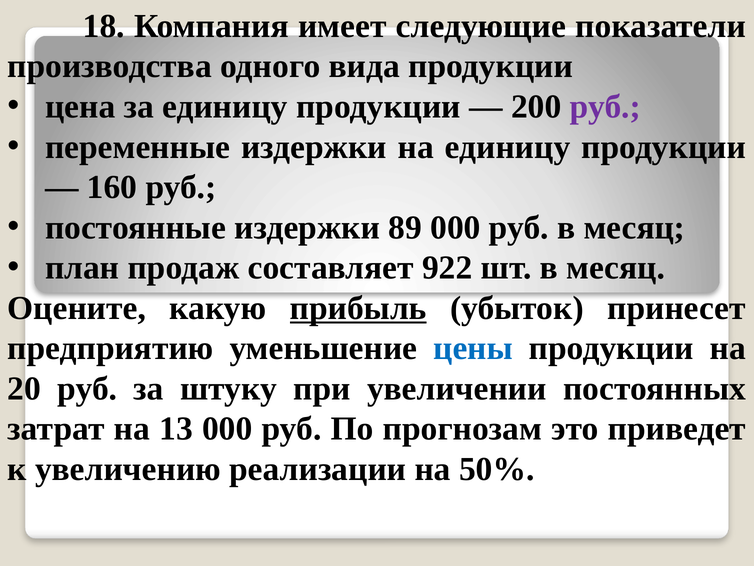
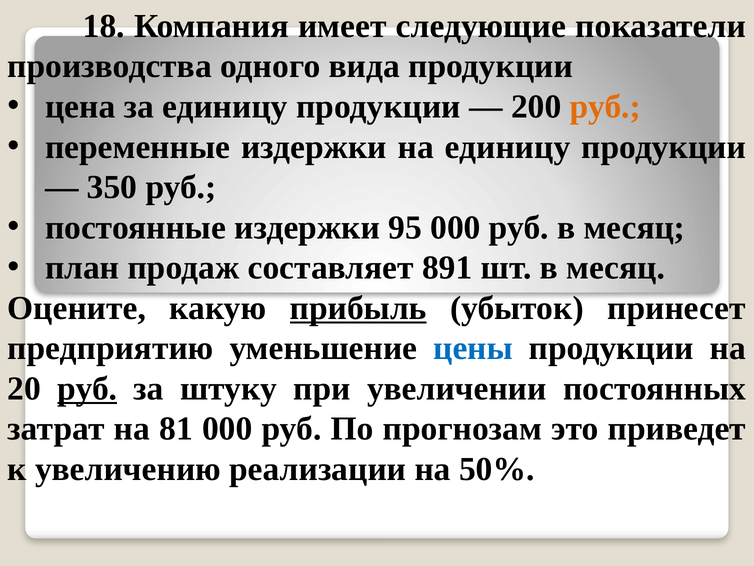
руб colour: purple -> orange (605, 107)
160: 160 -> 350 (112, 187)
89: 89 -> 95 (405, 227)
922: 922 -> 891 (447, 267)
руб underline: none -> present (87, 388)
13: 13 -> 81 (176, 428)
